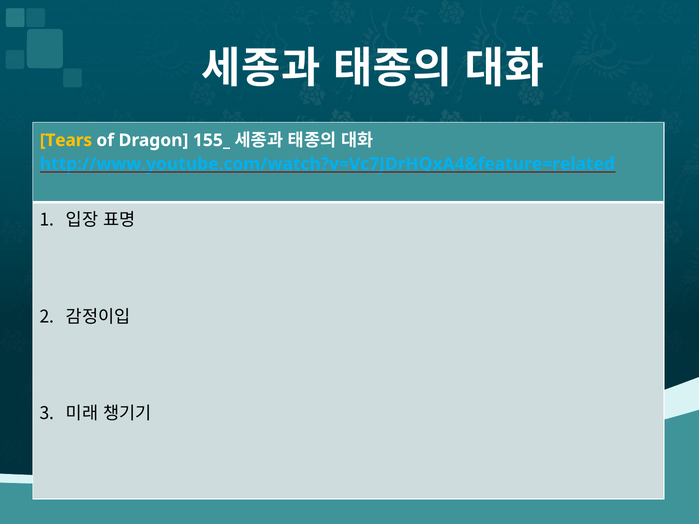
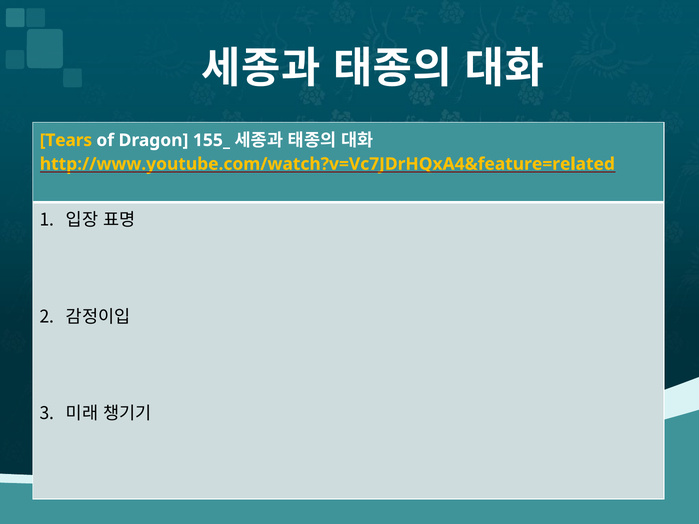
http://www.youtube.com/watch?v=Vc7JDrHQxA4&feature=related colour: light blue -> yellow (327, 164)
